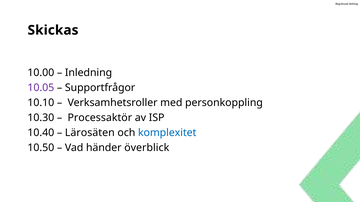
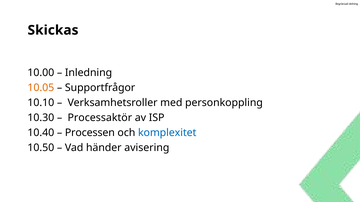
10.05 colour: purple -> orange (41, 88)
Lärosäten: Lärosäten -> Processen (90, 133)
överblick: överblick -> avisering (147, 148)
